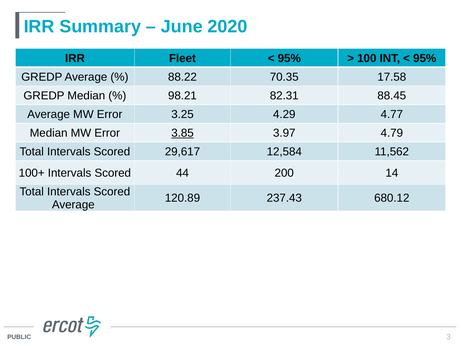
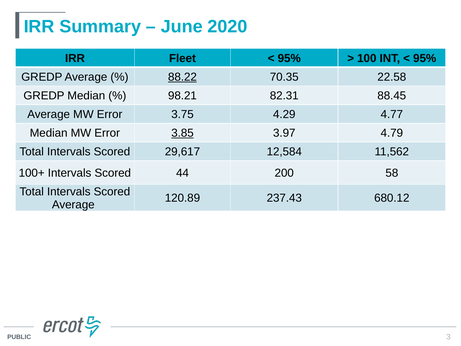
88.22 underline: none -> present (182, 77)
17.58: 17.58 -> 22.58 (392, 77)
3.25: 3.25 -> 3.75 (182, 114)
14: 14 -> 58 (392, 173)
